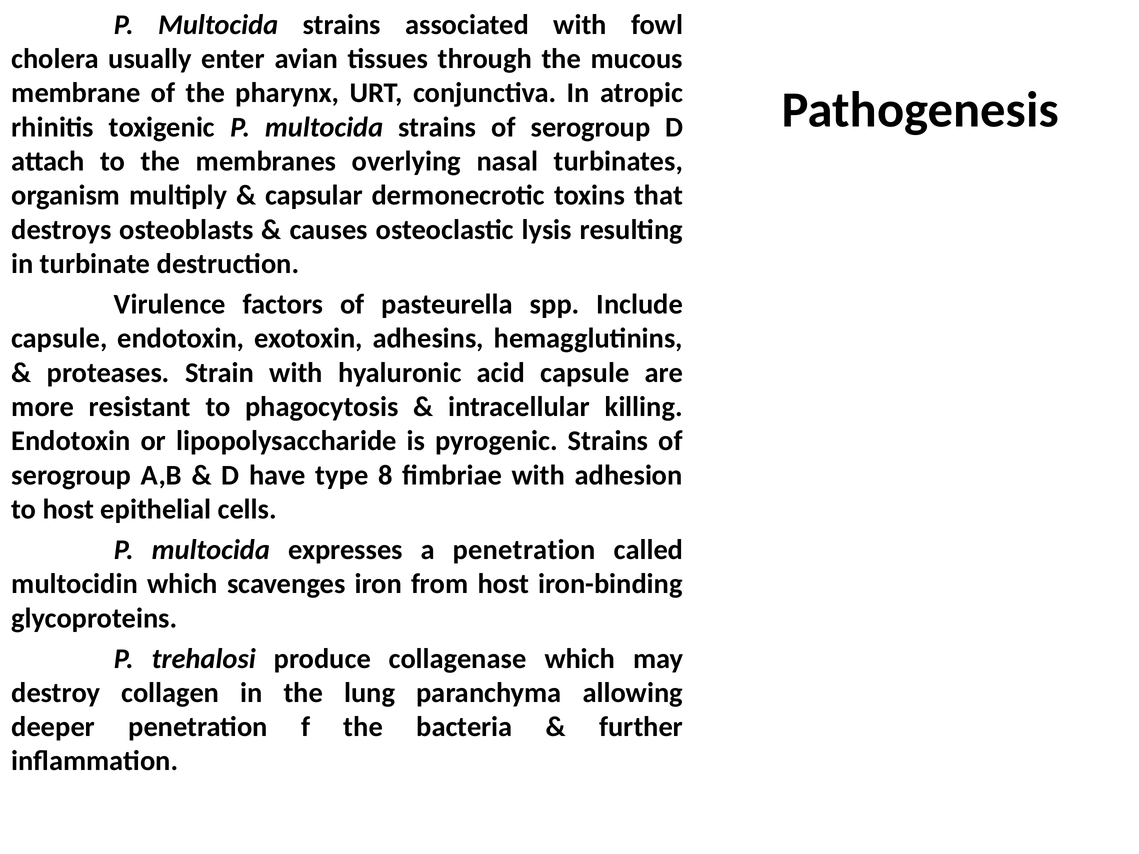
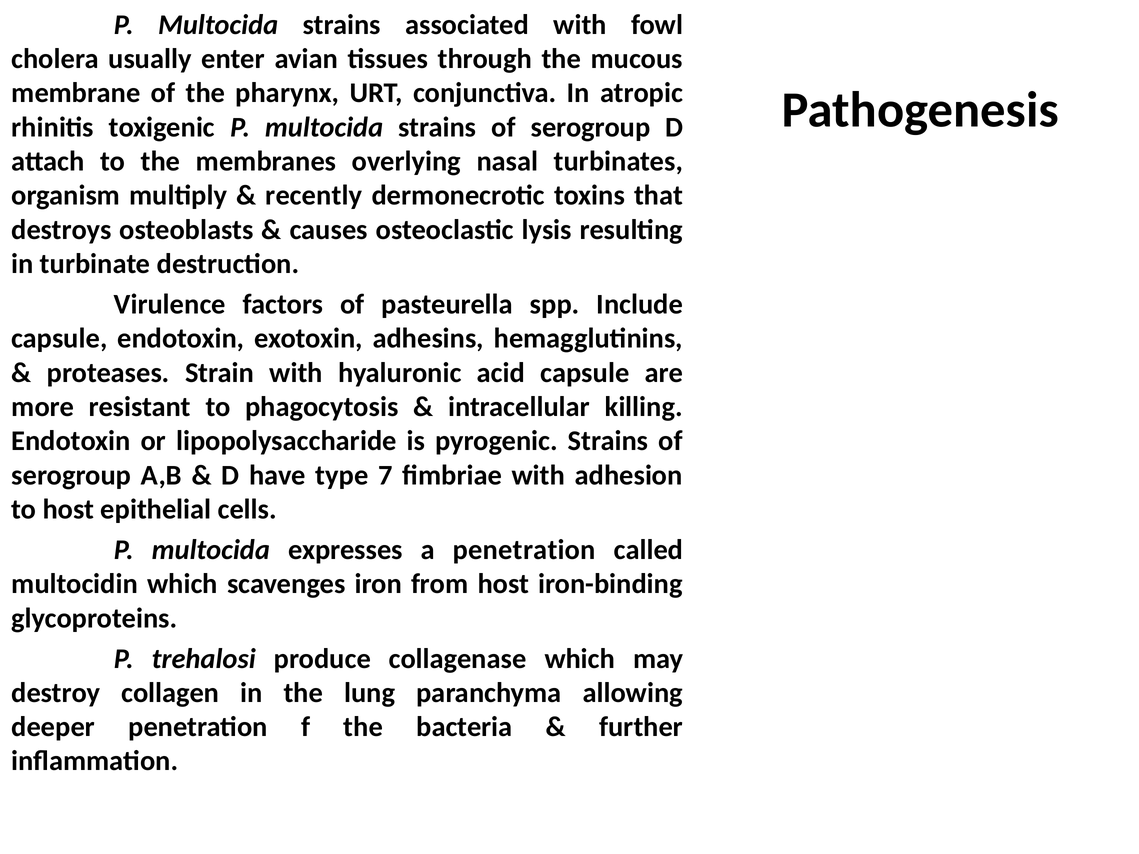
capsular: capsular -> recently (314, 196)
8: 8 -> 7 (385, 475)
